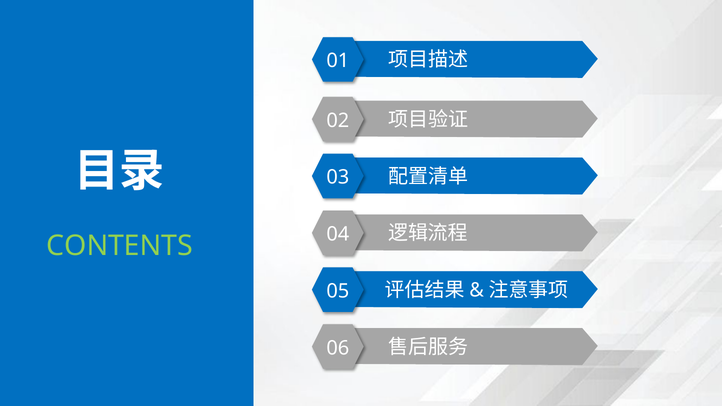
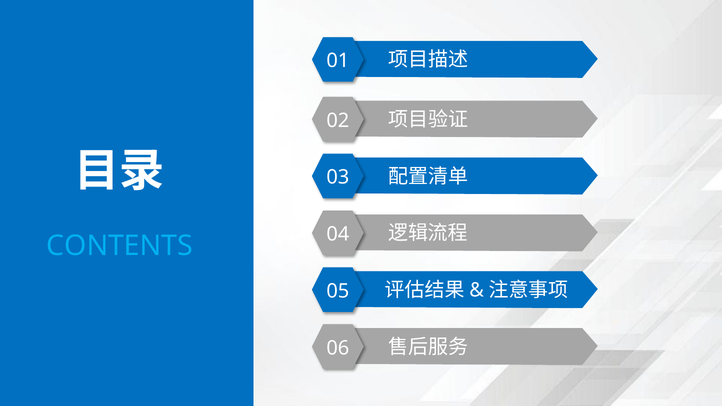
CONTENTS colour: light green -> light blue (120, 246)
